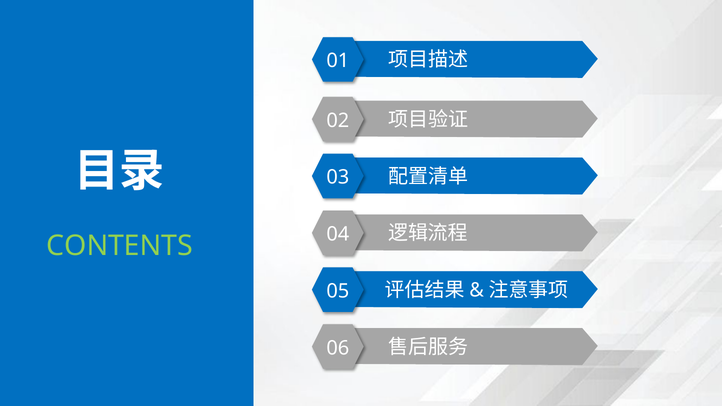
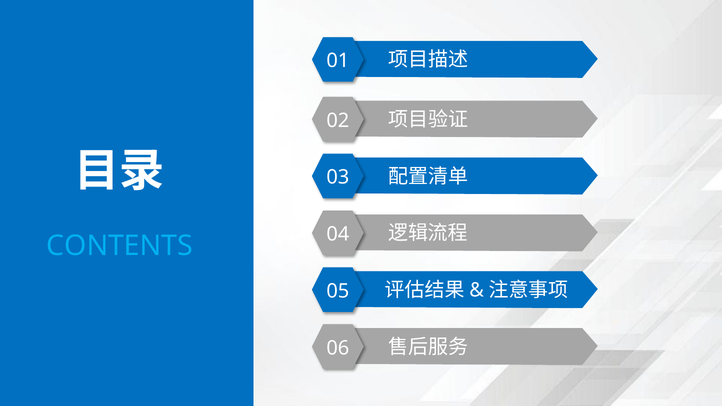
CONTENTS colour: light green -> light blue (120, 246)
